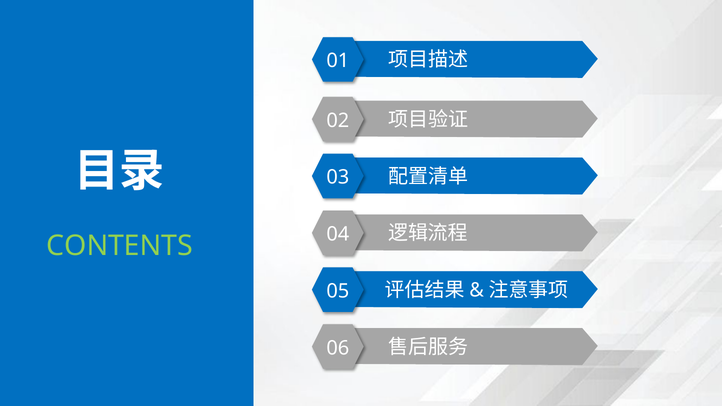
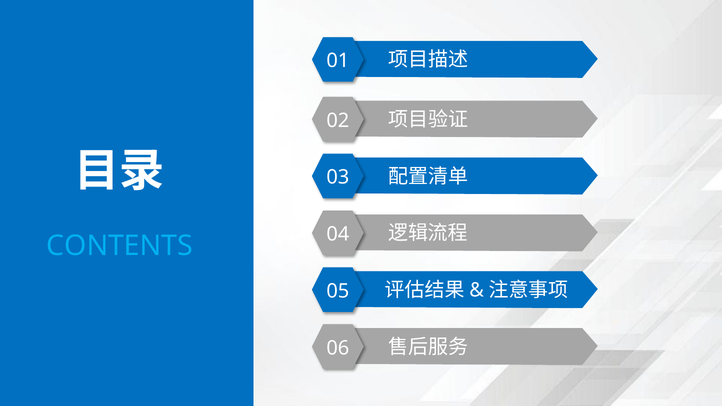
CONTENTS colour: light green -> light blue (120, 246)
